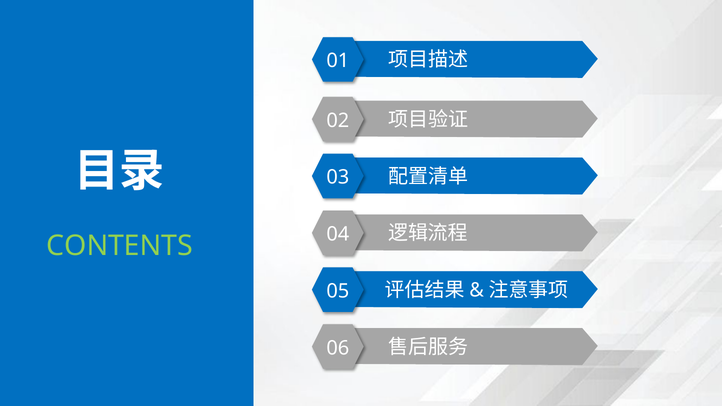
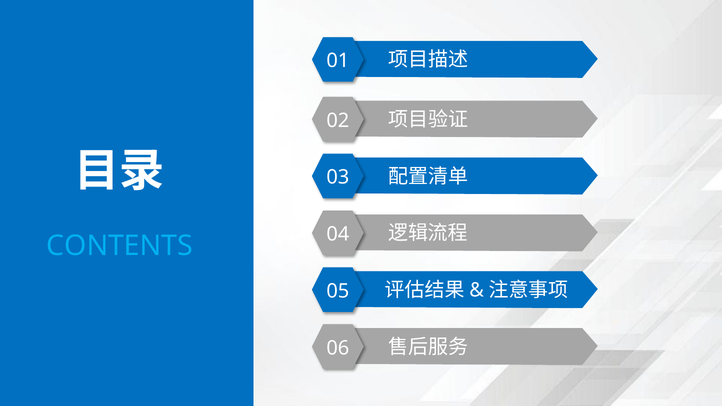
CONTENTS colour: light green -> light blue (120, 246)
